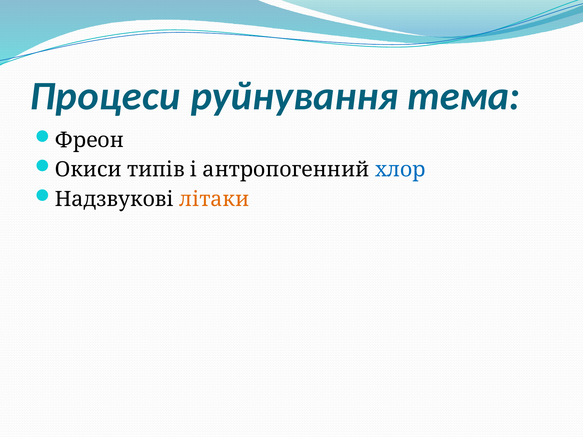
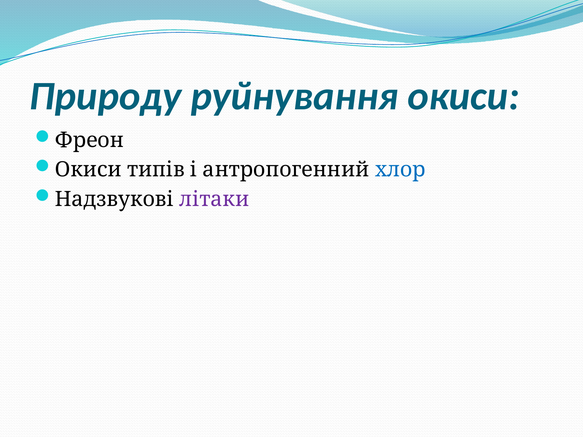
Процеси: Процеси -> Природу (105, 96)
руйнування тема: тема -> окиси (464, 96)
літаки colour: orange -> purple (214, 199)
